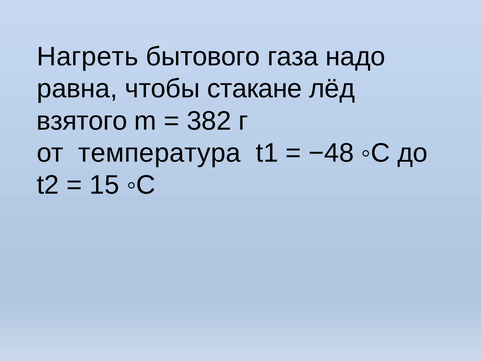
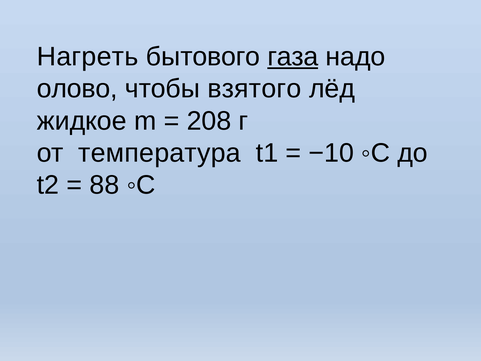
газа underline: none -> present (293, 57)
равна: равна -> олово (77, 89)
стакане: стакане -> взятого (254, 89)
взятого: взятого -> жидкое (82, 121)
382: 382 -> 208 (209, 121)
−48: −48 -> −10 (331, 153)
15: 15 -> 88 (104, 185)
